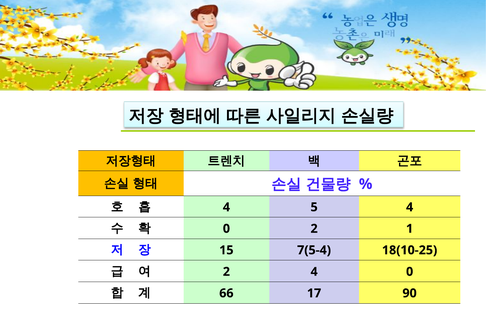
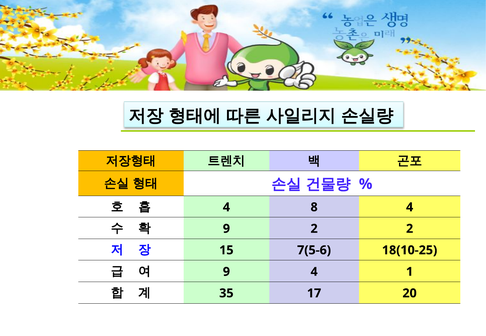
5: 5 -> 8 (314, 207)
0: 0 -> 9 (226, 229)
2 1: 1 -> 2 (410, 229)
7(5-4: 7(5-4 -> 7(5-6 (314, 251)
2: 2 -> 9 (226, 272)
4 0: 0 -> 1 (410, 272)
66: 66 -> 35 (226, 294)
90: 90 -> 20 (410, 294)
